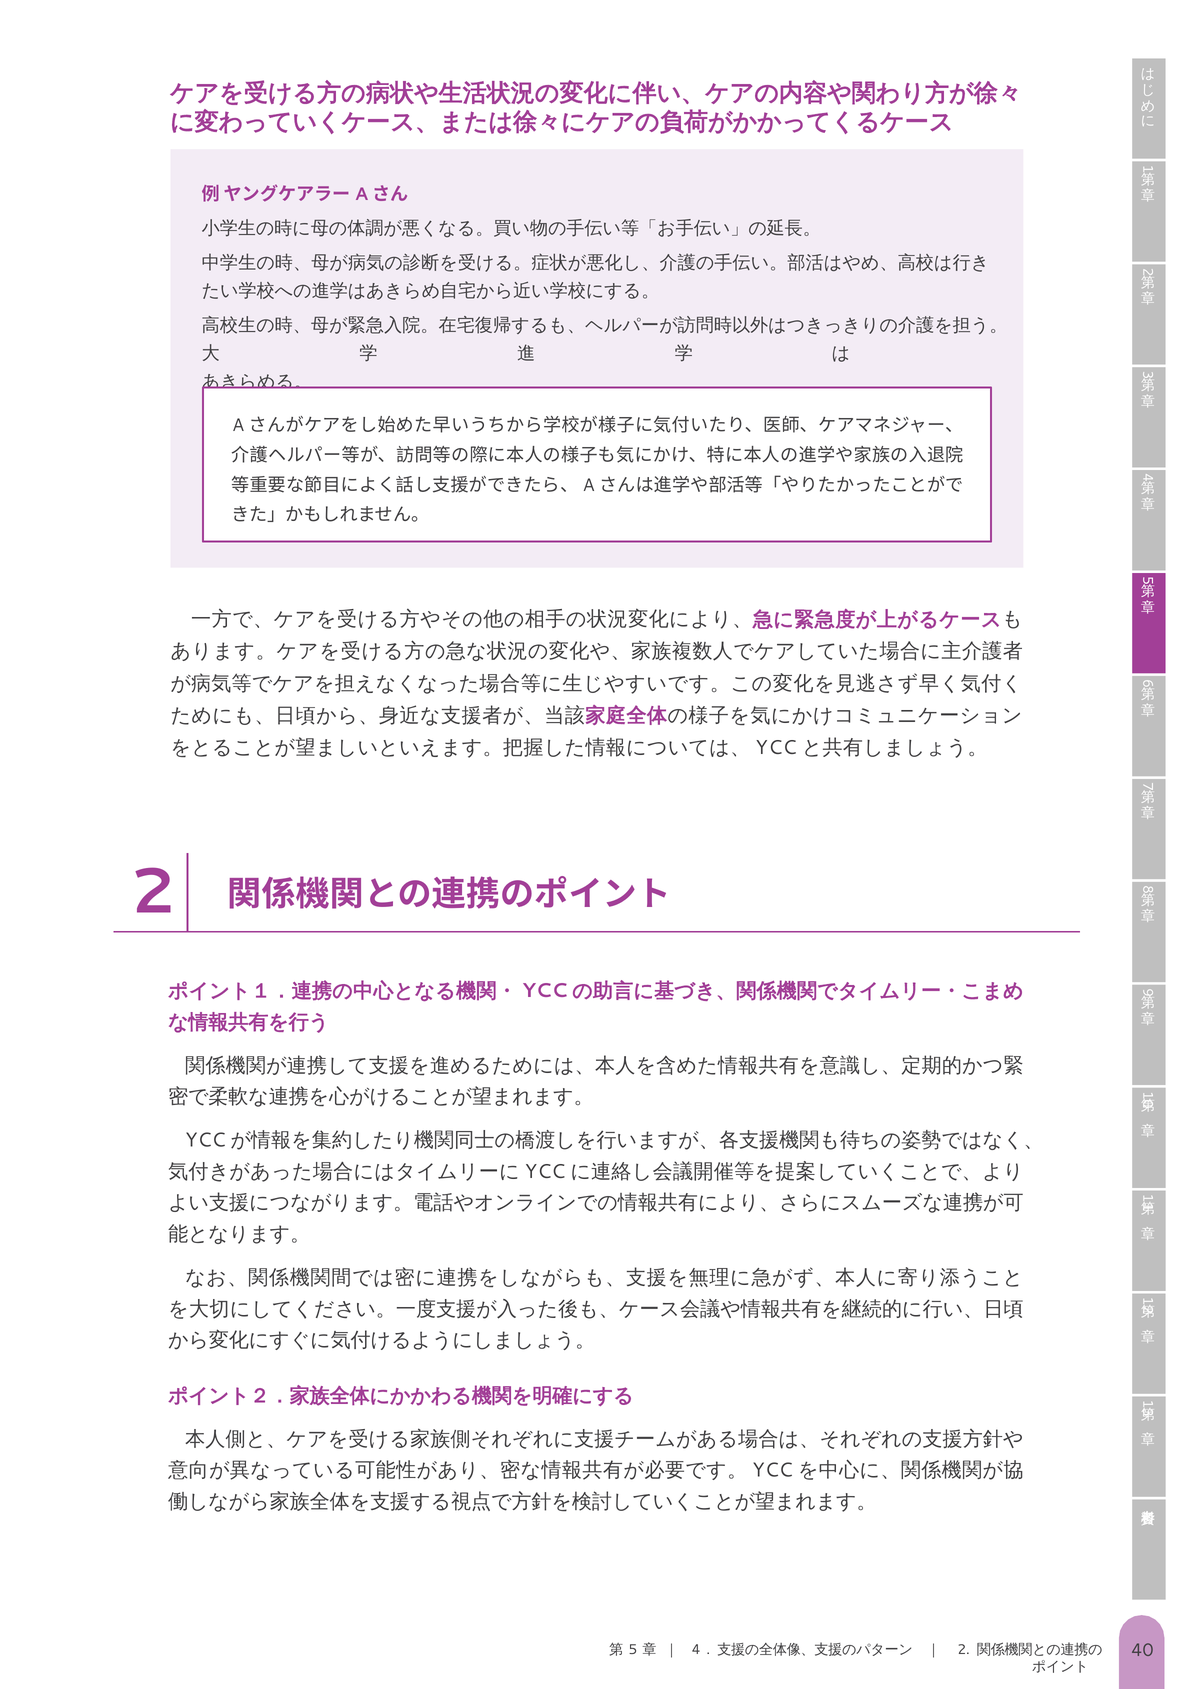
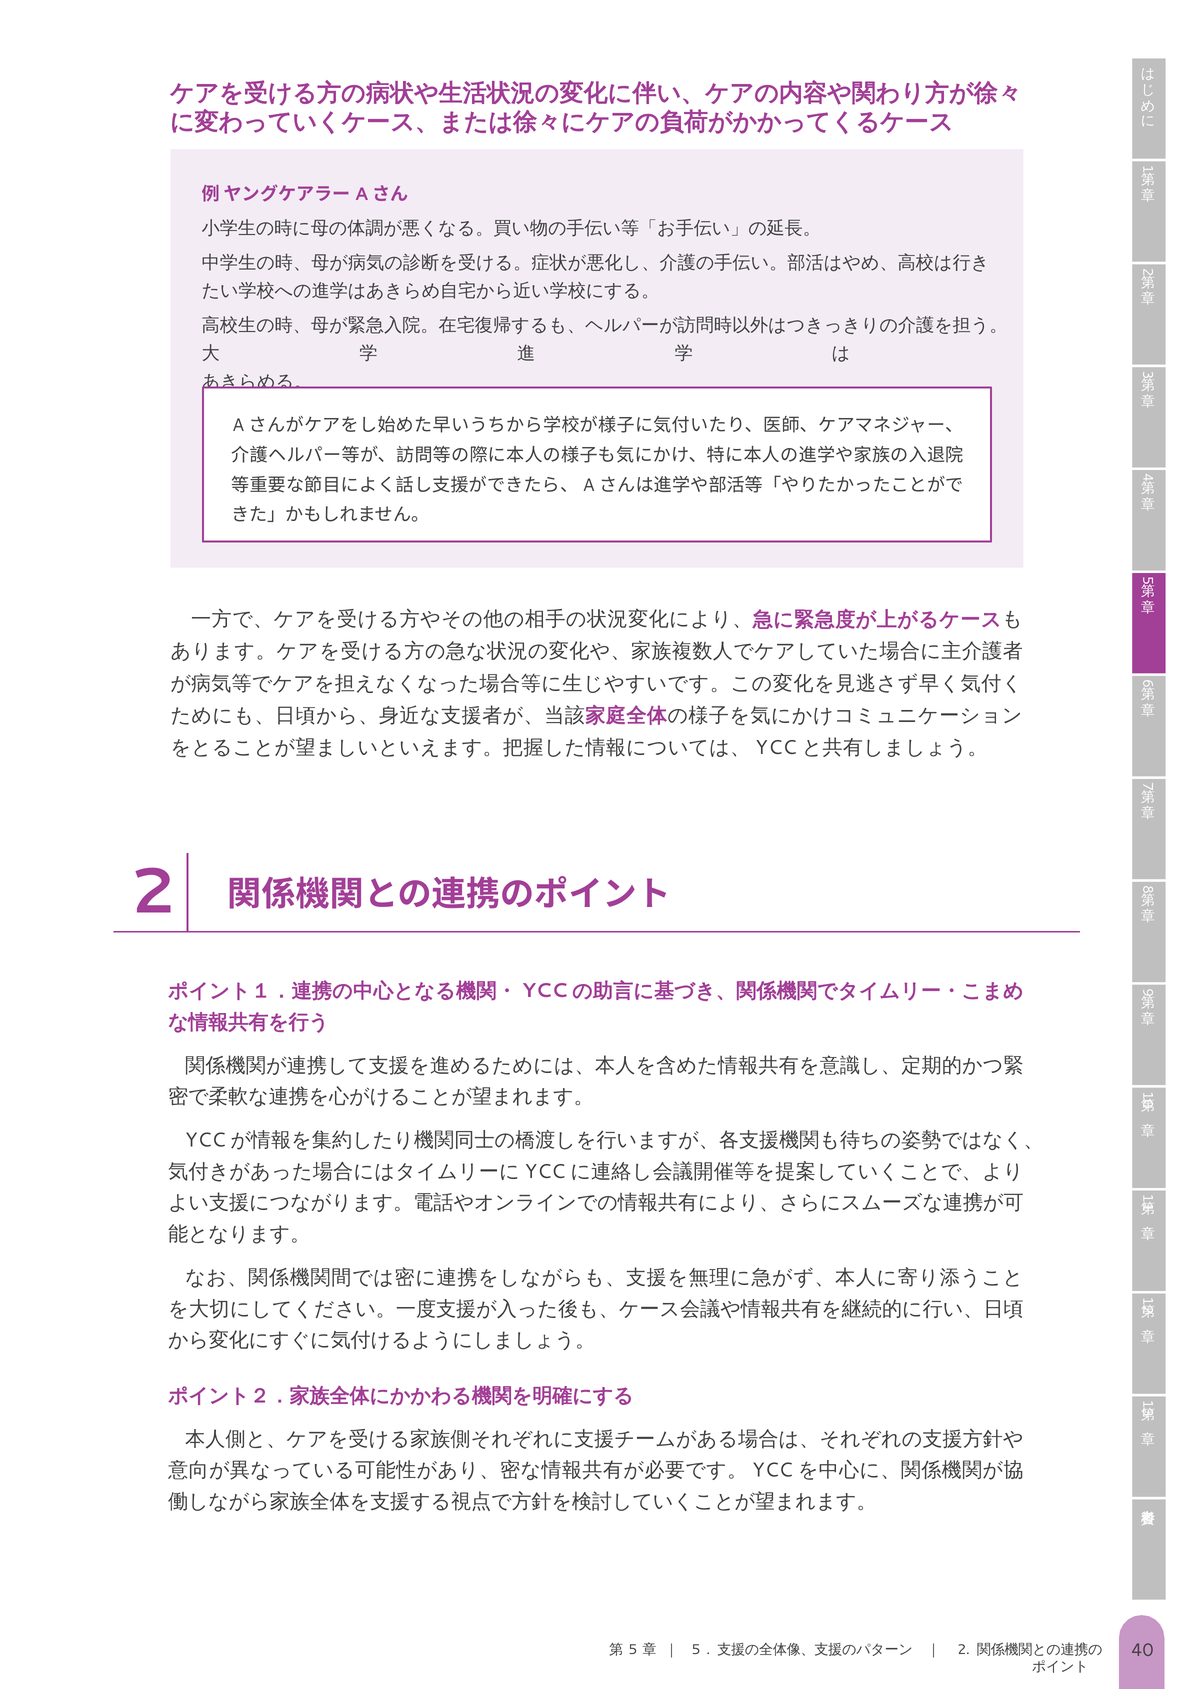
4: 4 -> 5 (696, 1649)
